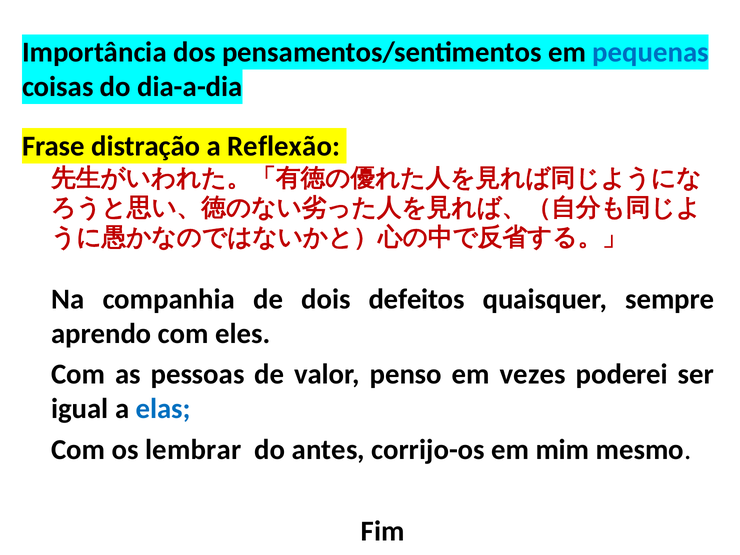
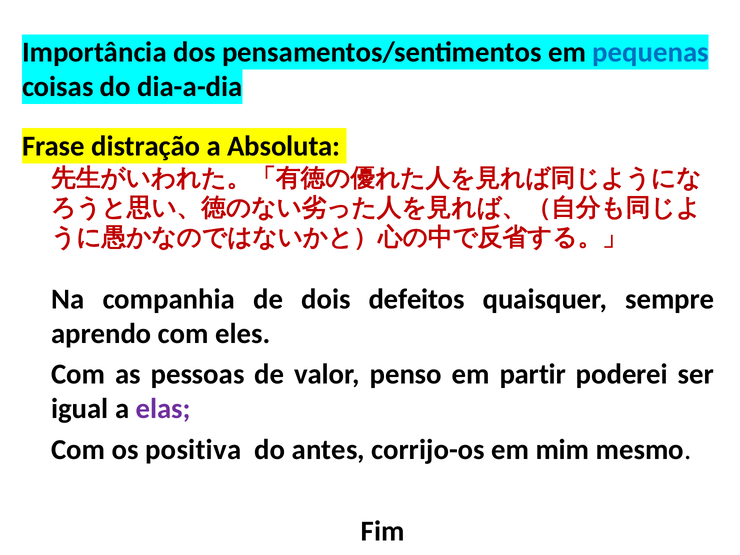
Reflexão: Reflexão -> Absoluta (284, 146)
vezes: vezes -> partir (533, 374)
elas colour: blue -> purple (163, 409)
lembrar: lembrar -> positiva (193, 450)
